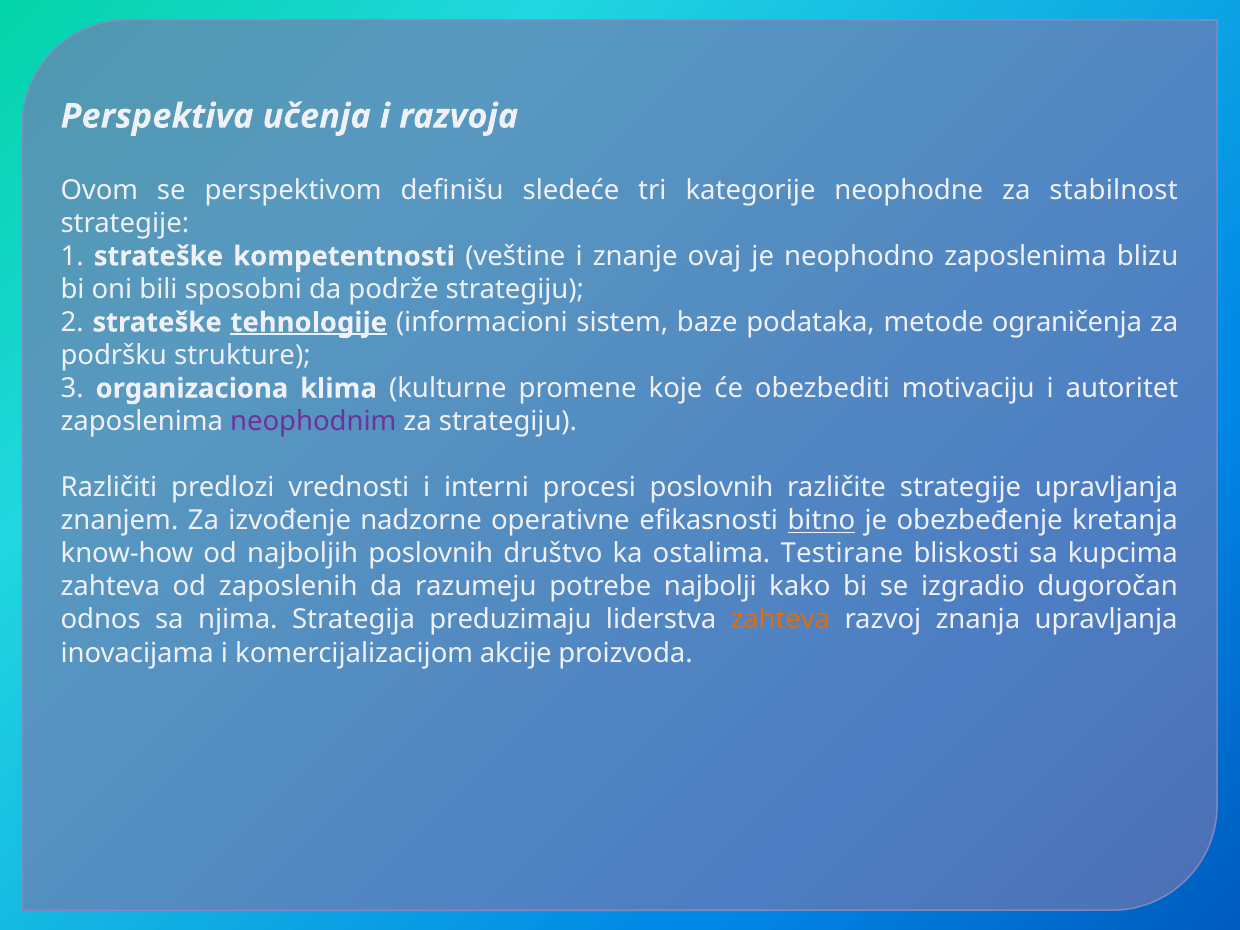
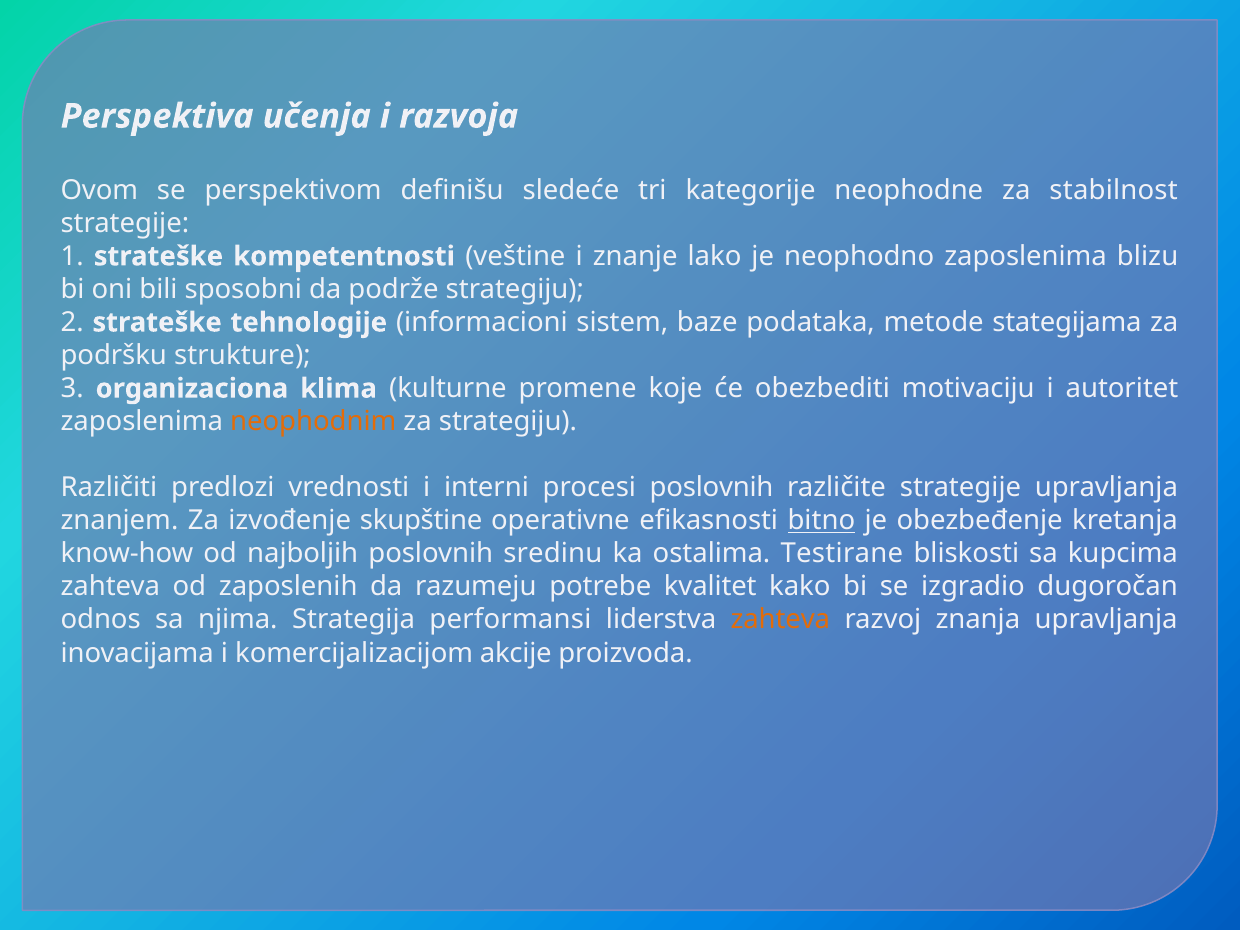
ovaj: ovaj -> lako (715, 256)
tehnologije underline: present -> none (309, 322)
ograničenja: ograničenja -> stategijama (1067, 322)
neophodnim colour: purple -> orange (313, 422)
nadzorne: nadzorne -> skupštine (421, 521)
društvo: društvo -> sredinu (553, 554)
najbolji: najbolji -> kvalitet (710, 587)
preduzimaju: preduzimaju -> performansi (510, 620)
